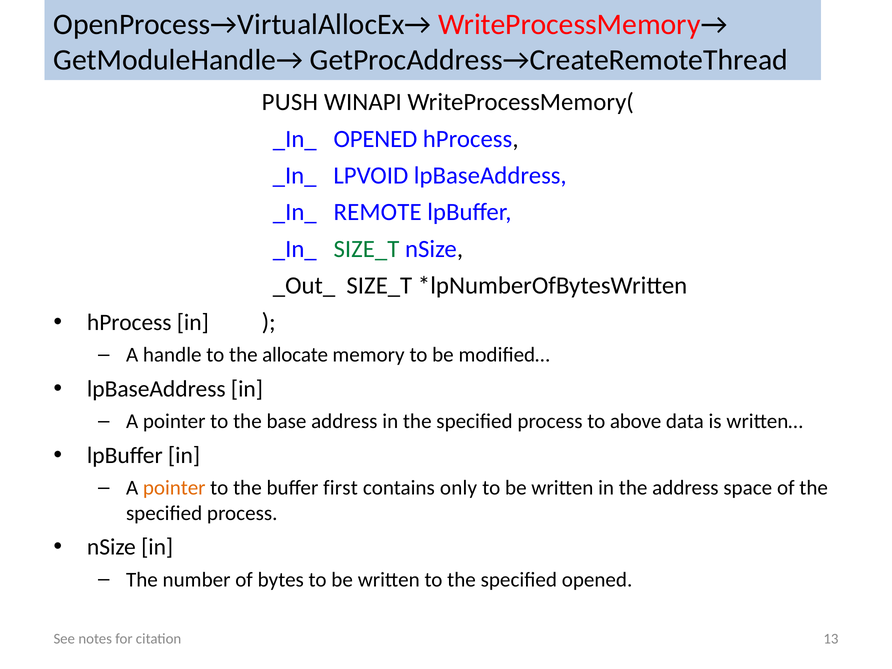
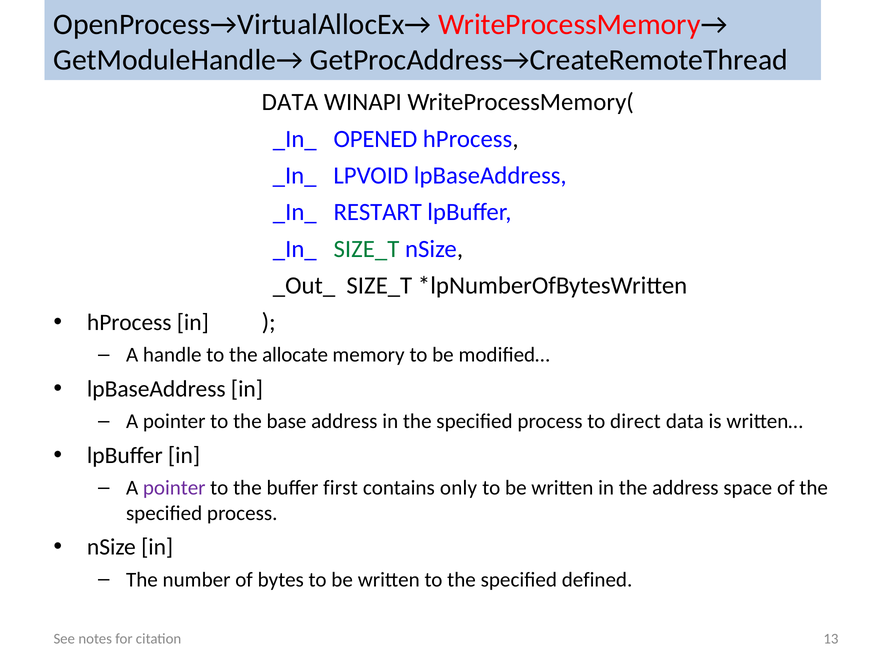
PUSH: PUSH -> DATA (290, 102)
REMOTE: REMOTE -> RESTART (378, 212)
above: above -> direct (635, 421)
pointer colour: orange -> purple (174, 488)
specified opened: opened -> defined (597, 580)
